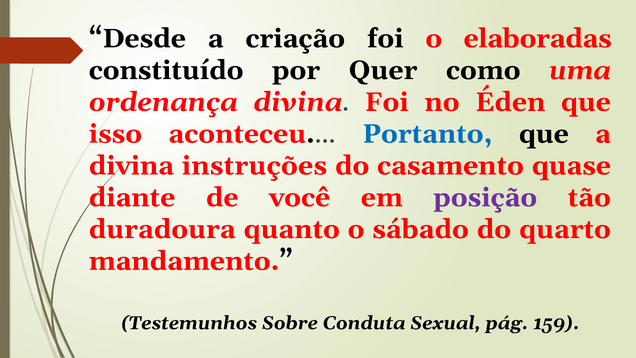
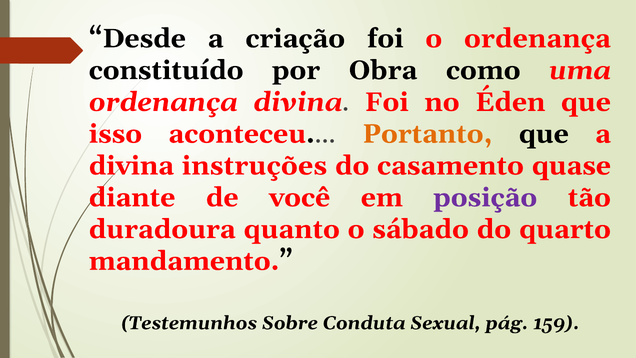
o elaboradas: elaboradas -> ordenança (537, 39)
Quer: Quer -> Obra (383, 70)
Portanto colour: blue -> orange (427, 134)
